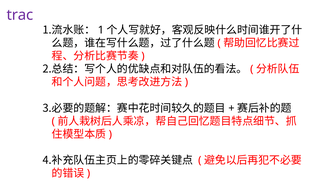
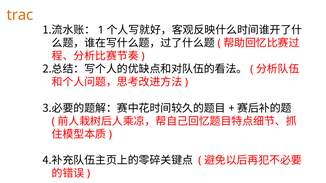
trac colour: purple -> orange (20, 15)
